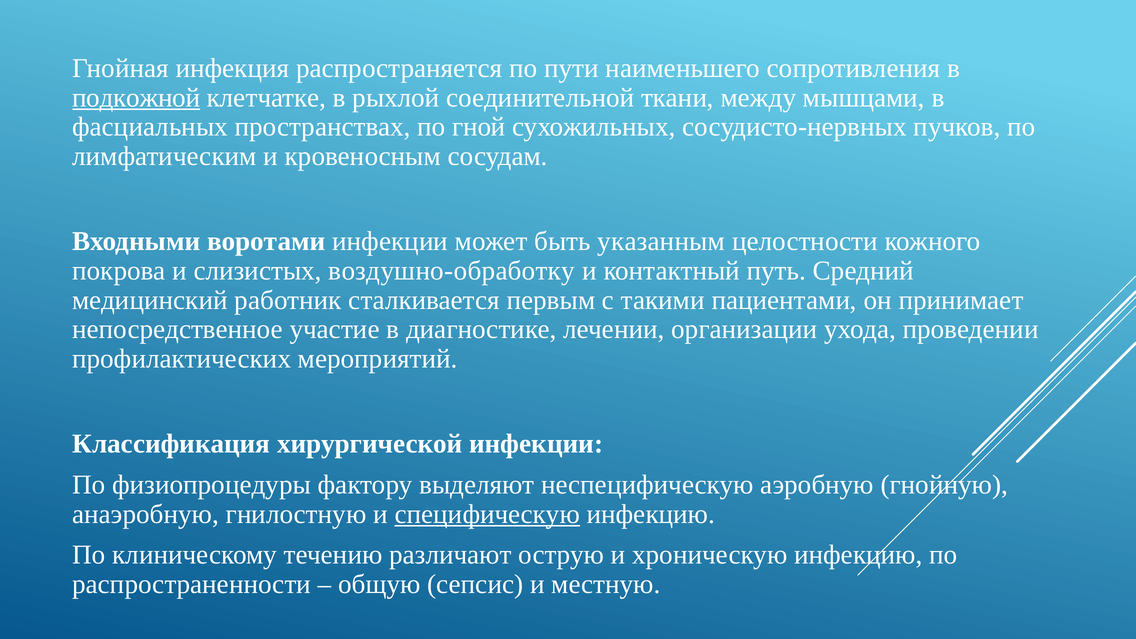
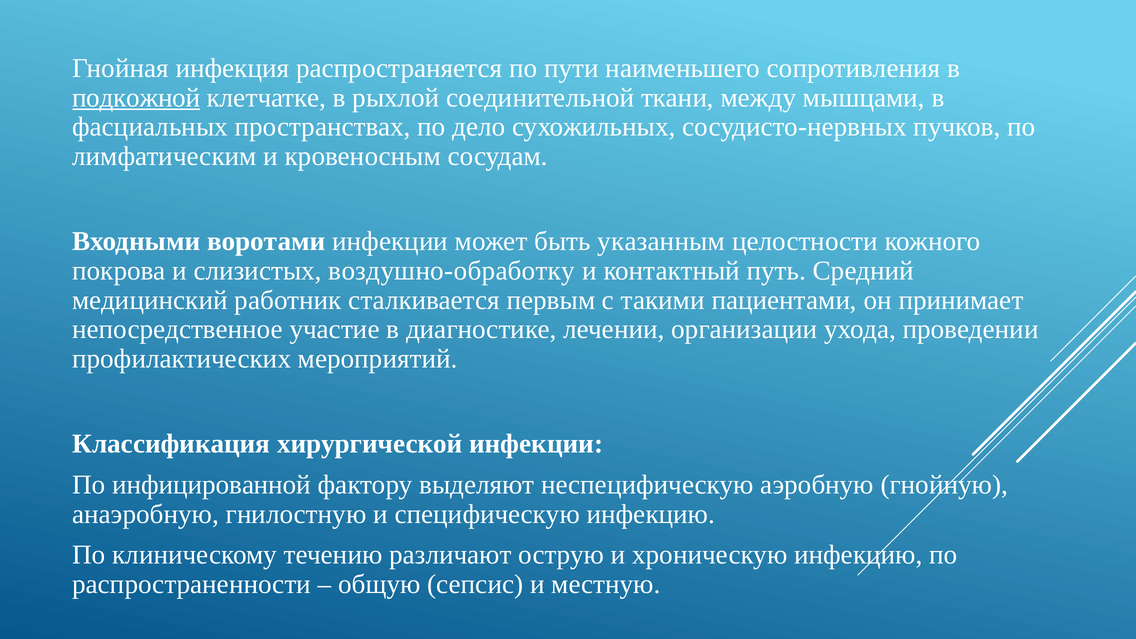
гной: гной -> дело (479, 127)
физиопроцедуры: физиопроцедуры -> инфицированной (212, 485)
специфическую underline: present -> none (487, 514)
